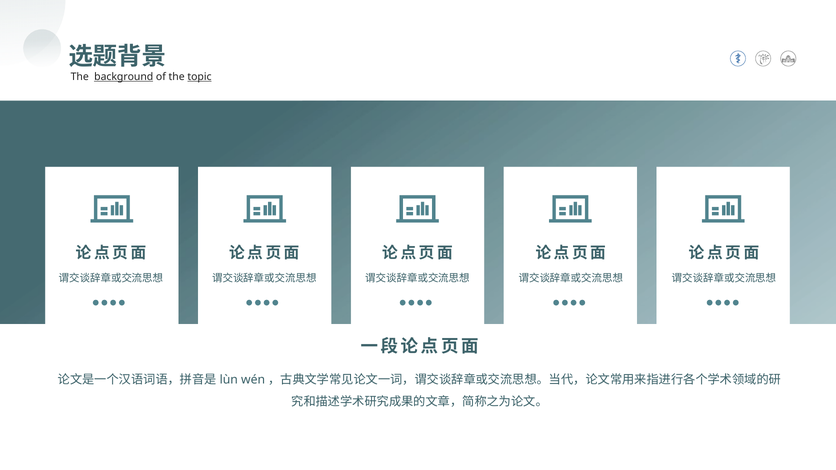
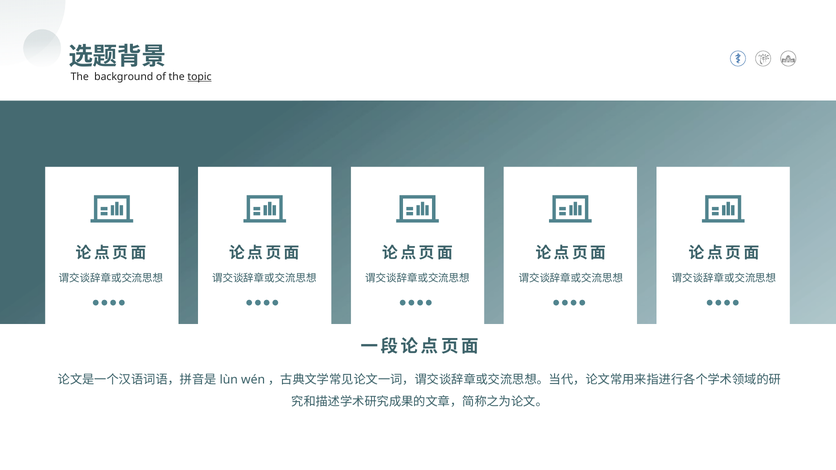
background underline: present -> none (124, 77)
